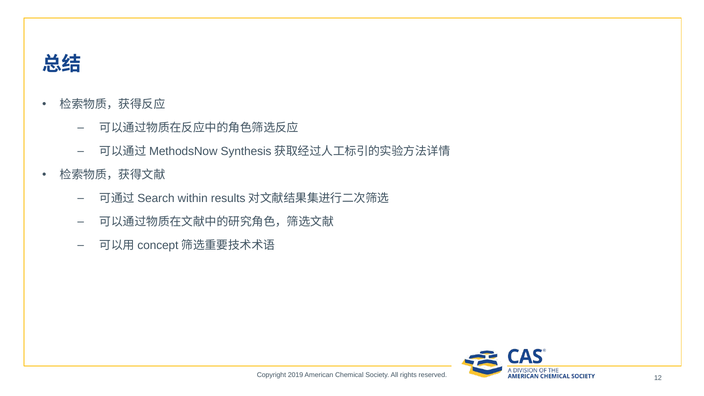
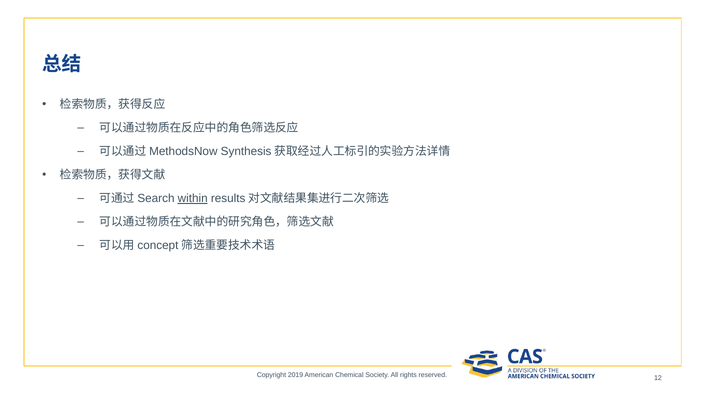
within underline: none -> present (193, 198)
